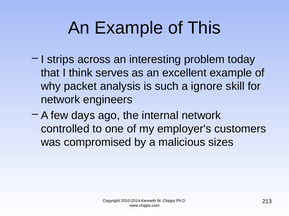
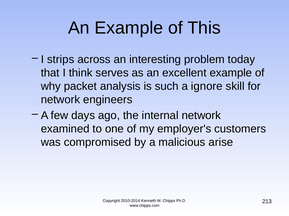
controlled: controlled -> examined (65, 129)
sizes: sizes -> arise (221, 143)
